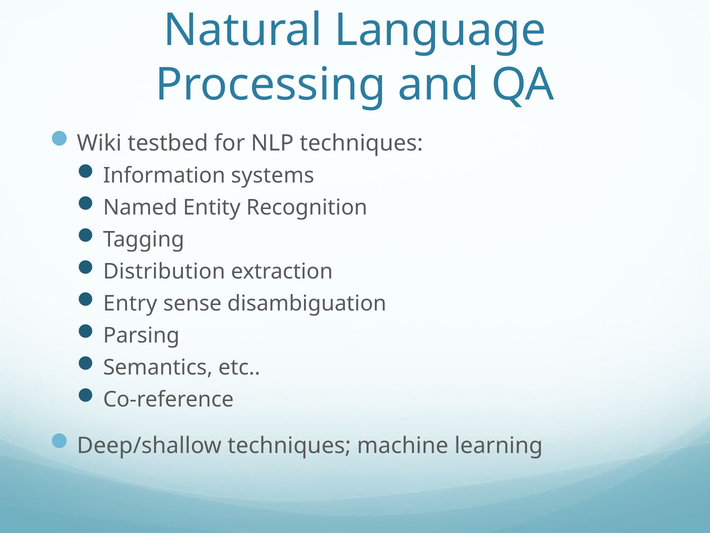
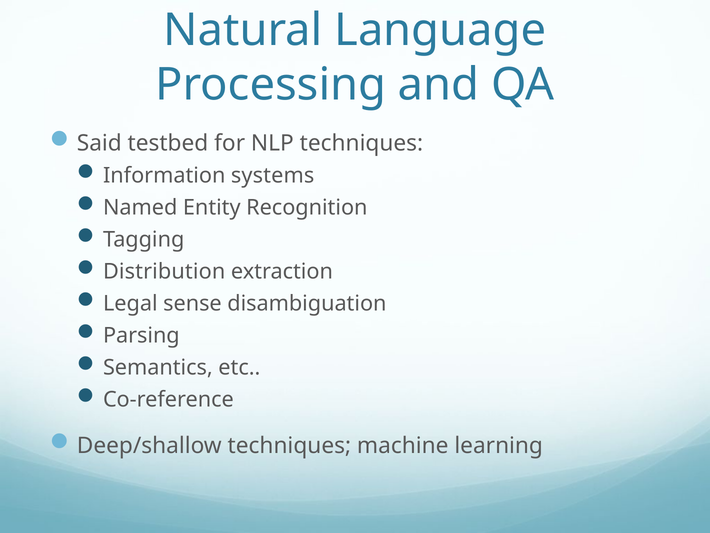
Wiki: Wiki -> Said (99, 143)
Entry: Entry -> Legal (130, 303)
